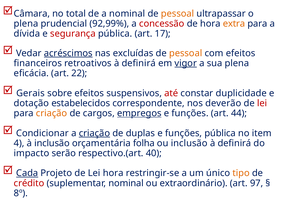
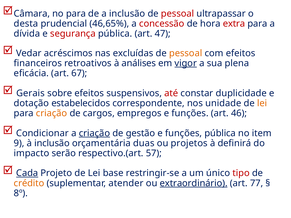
no total: total -> para (76, 14)
a nominal: nominal -> inclusão (127, 14)
pessoal colour: orange -> red (178, 14)
plena: plena -> desta (26, 24)
92,99%: 92,99% -> 46,65% (109, 24)
extra colour: orange -> red (234, 24)
17: 17 -> 47 (163, 34)
acréscimos underline: present -> none (68, 53)
retroativos à definirá: definirá -> análises (139, 63)
22: 22 -> 67 (79, 73)
deverão: deverão -> unidade (223, 103)
lei colour: red -> orange (262, 103)
empregos underline: present -> none (139, 113)
44: 44 -> 46 (239, 113)
duplas: duplas -> gestão (140, 133)
4: 4 -> 9 (19, 143)
folha: folha -> duas (144, 143)
ou inclusão: inclusão -> projetos (189, 143)
40: 40 -> 57 (154, 153)
Lei hora: hora -> base (113, 173)
tipo colour: orange -> red (241, 173)
crédito colour: red -> orange (29, 183)
suplementar nominal: nominal -> atender (126, 183)
extraordinário underline: none -> present (194, 183)
97: 97 -> 77 (257, 183)
